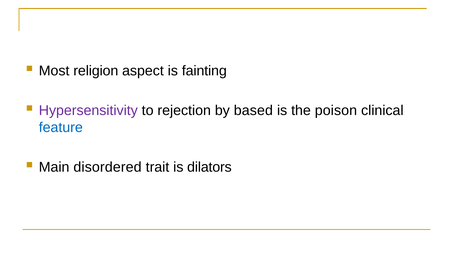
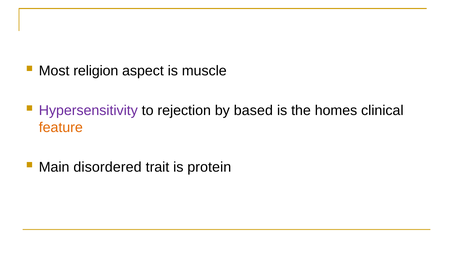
fainting: fainting -> muscle (204, 71)
poison: poison -> homes (336, 110)
feature colour: blue -> orange (61, 127)
dilators: dilators -> protein (209, 167)
